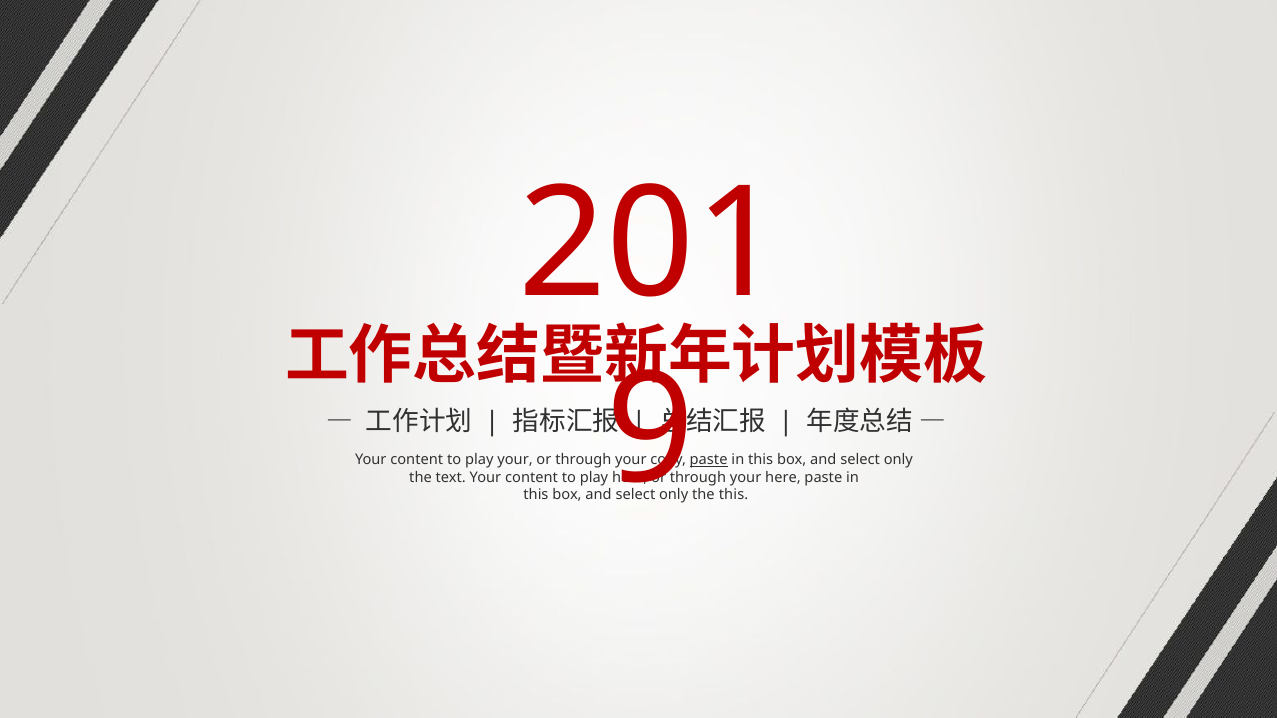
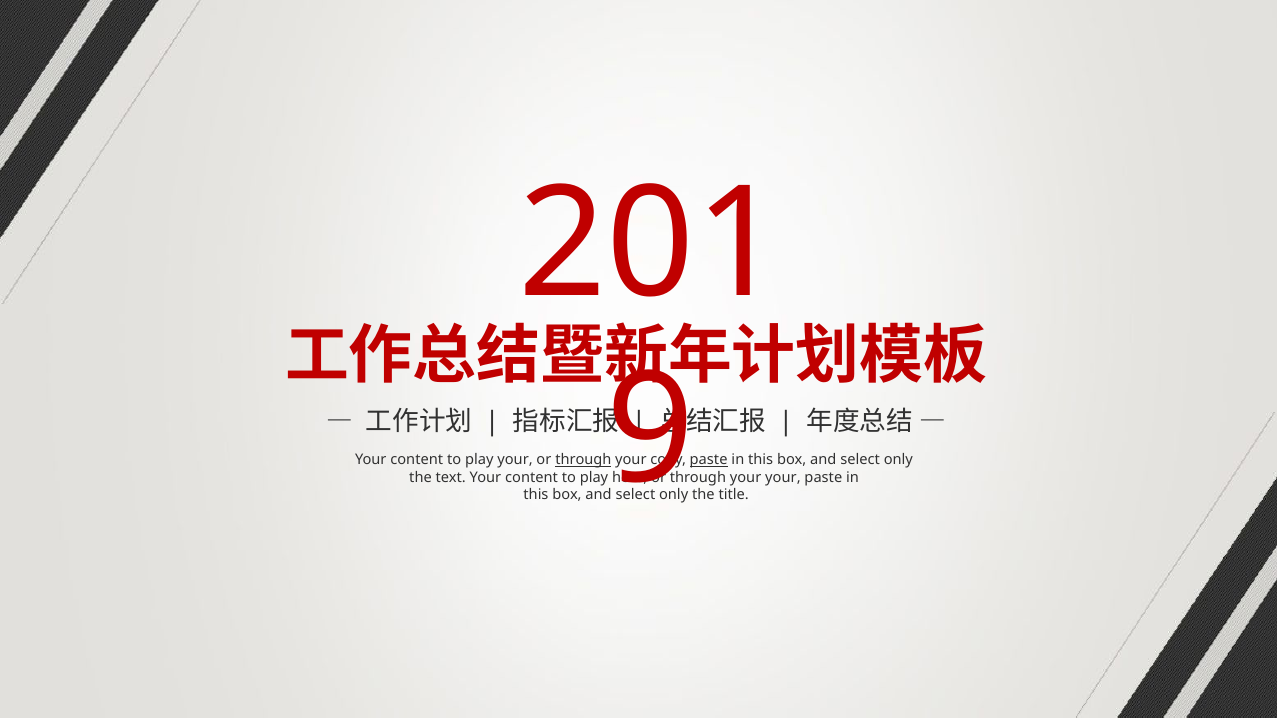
through underline: none -> present (583, 460)
your here: here -> your (783, 477)
the this: this -> title (734, 495)
